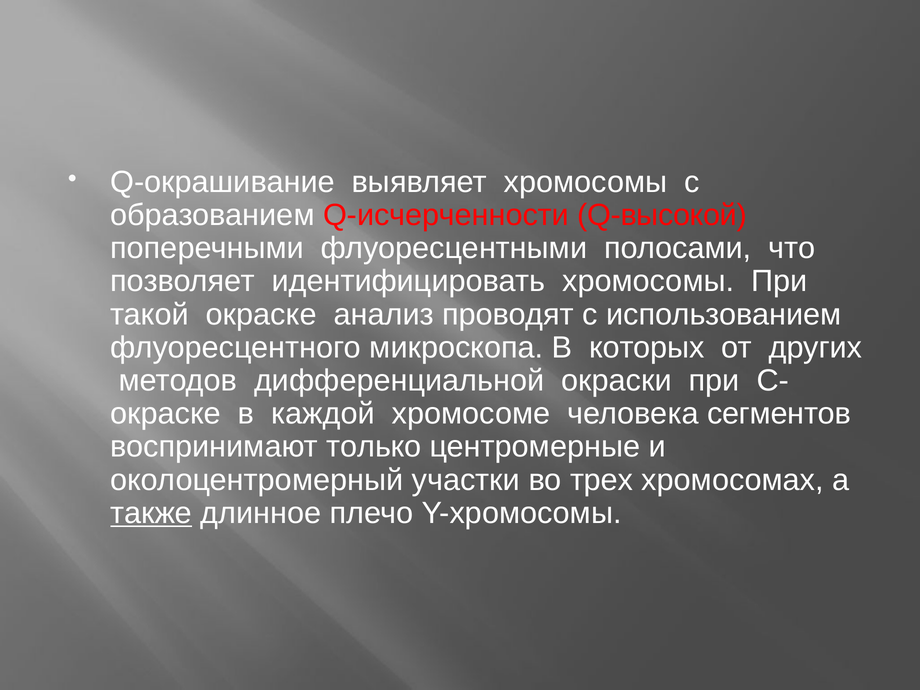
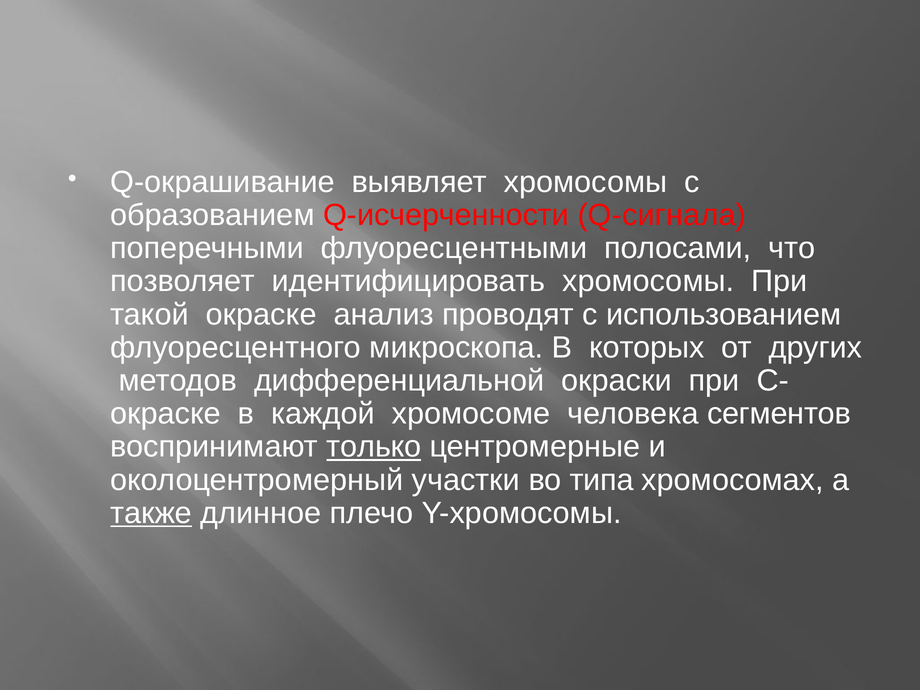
Q-высокой: Q-высокой -> Q-сигнала (662, 215)
только underline: none -> present (374, 447)
трех: трех -> типа (602, 480)
